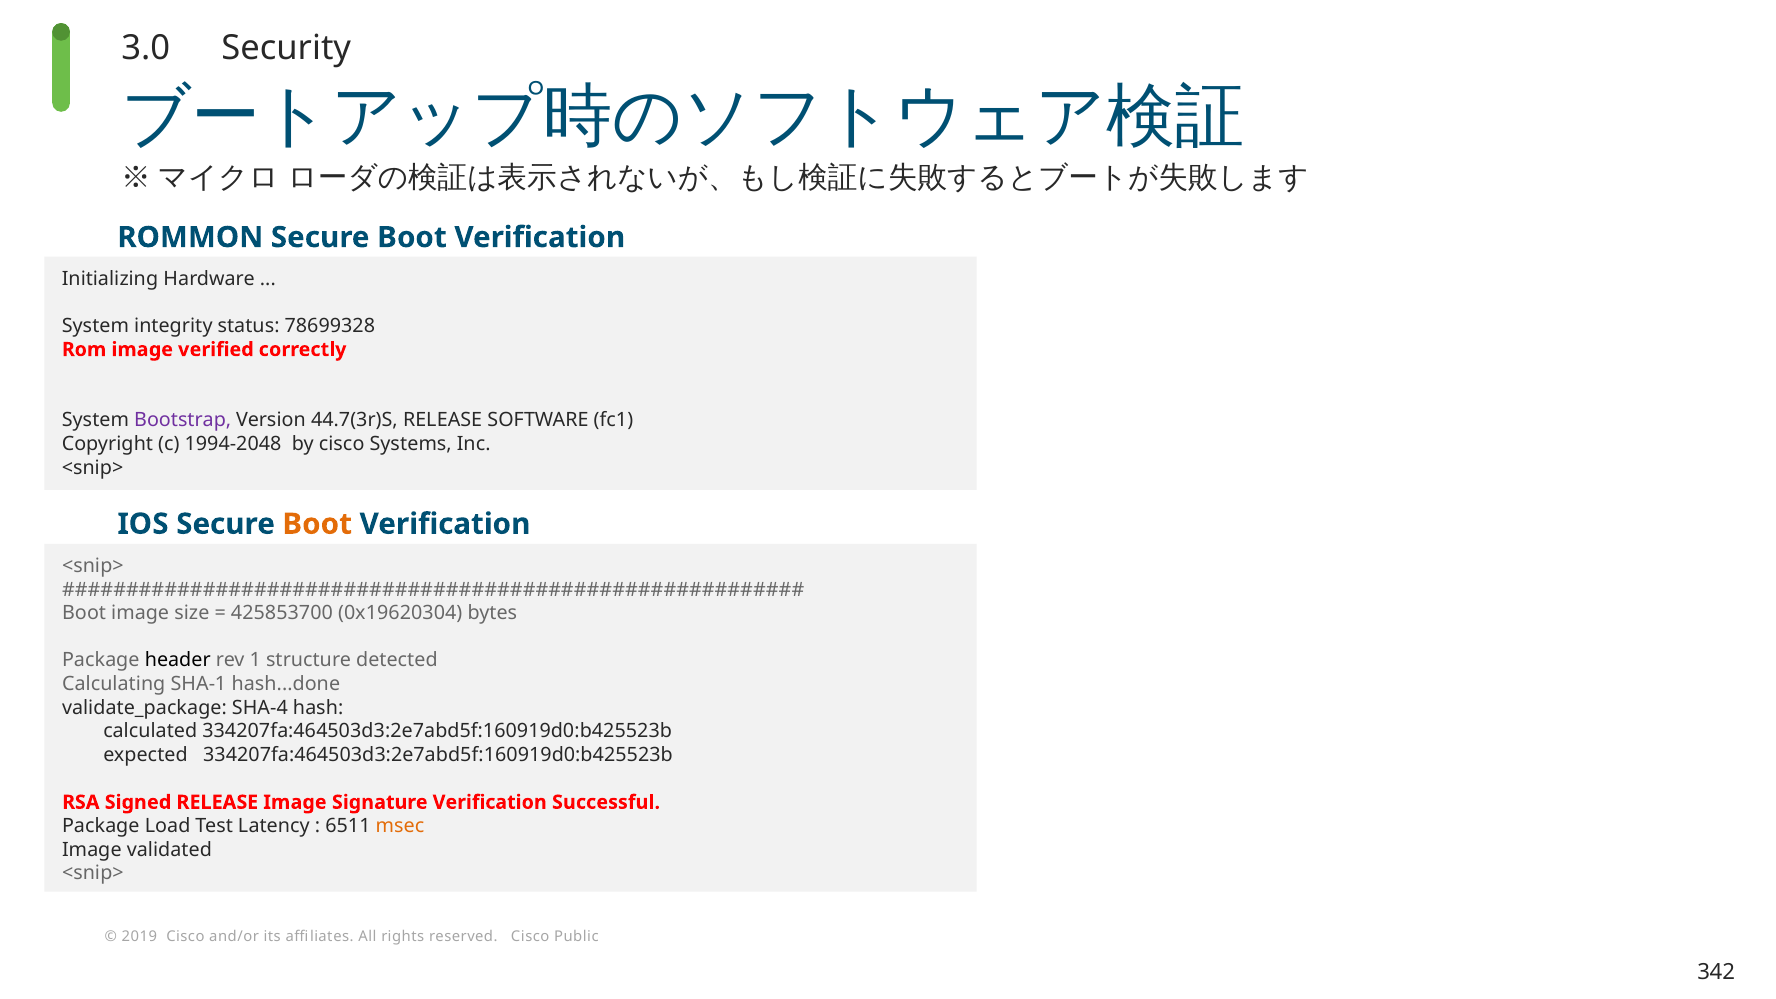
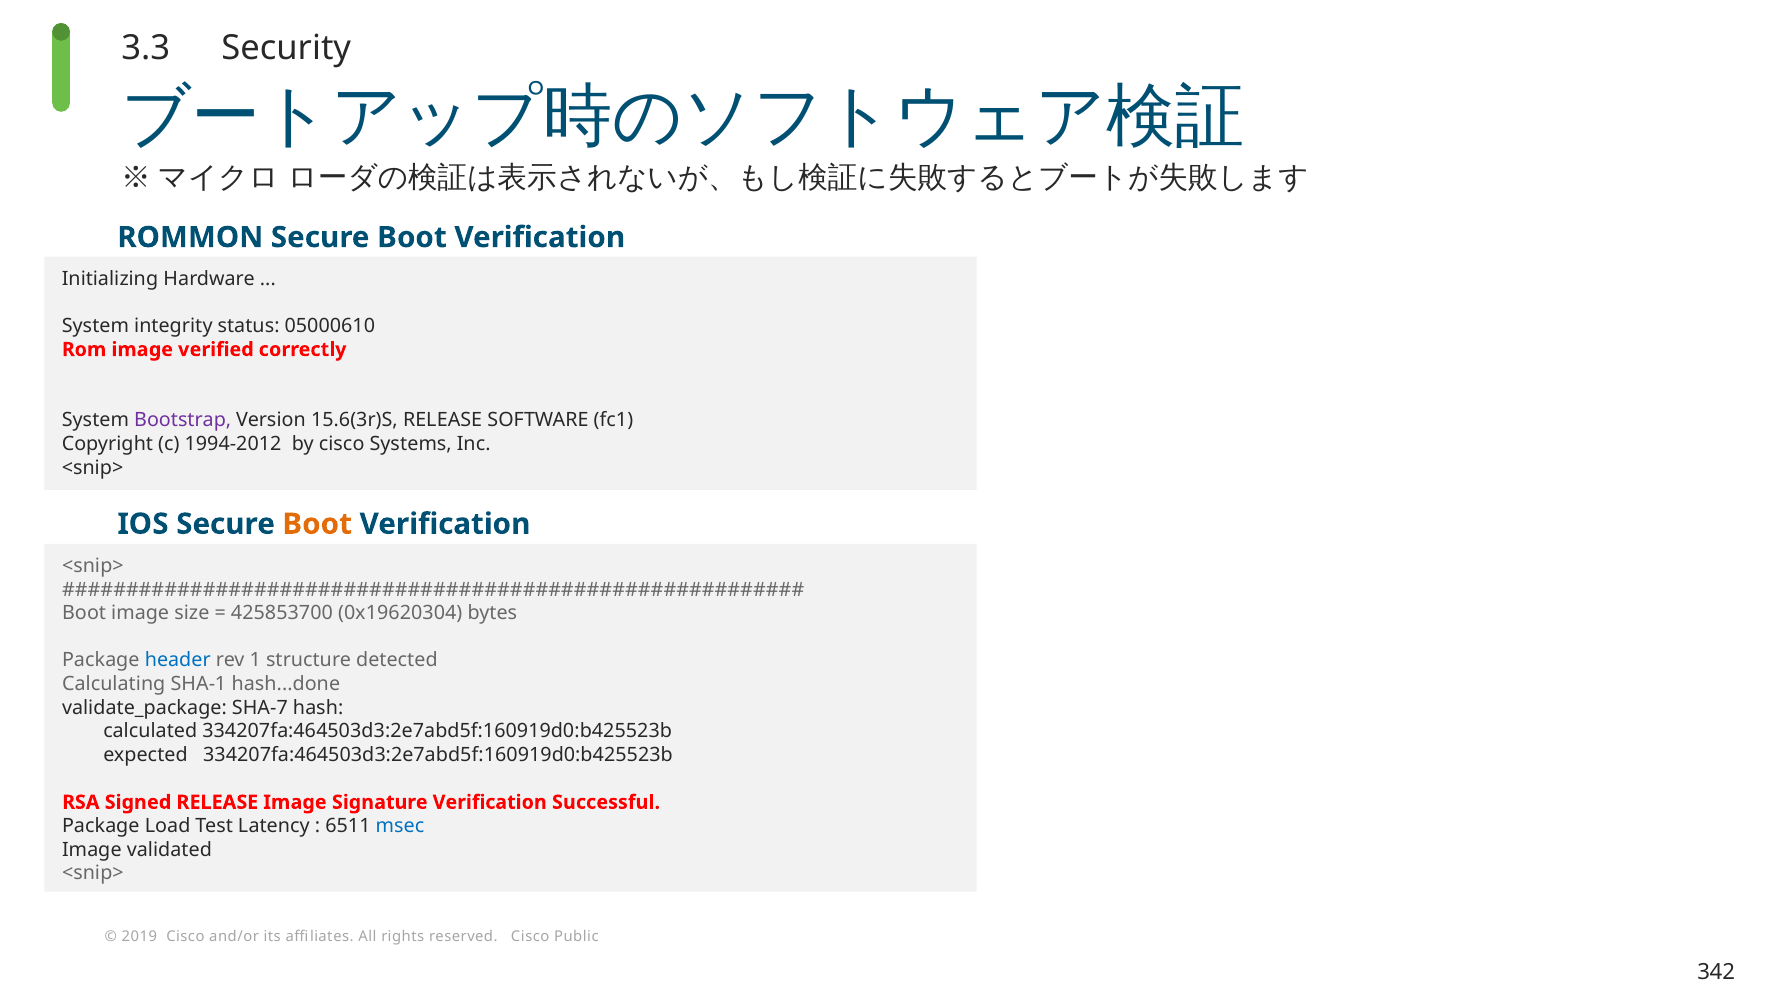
3.0: 3.0 -> 3.3 (146, 48)
78699328: 78699328 -> 05000610 (330, 326)
44.7(3r)S: 44.7(3r)S -> 15.6(3r)S (354, 420)
1994-2048: 1994-2048 -> 1994-2012 (233, 444)
header colour: black -> blue (178, 660)
SHA-4: SHA-4 -> SHA-7 (260, 708)
msec colour: orange -> blue (400, 826)
